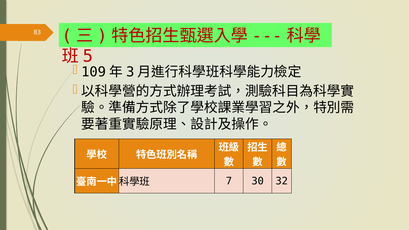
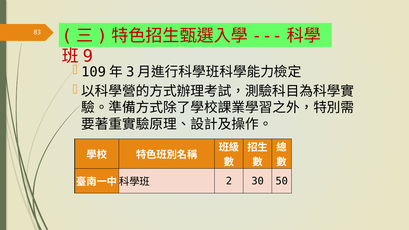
5: 5 -> 9 (88, 56)
7: 7 -> 2 (229, 181)
32: 32 -> 50 (282, 181)
